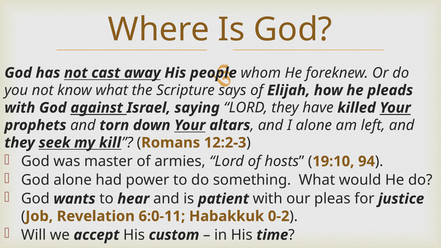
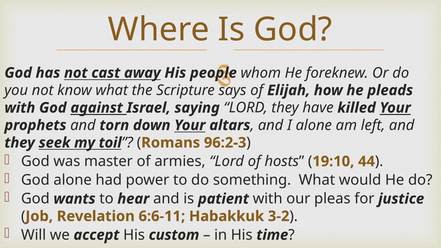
kill: kill -> toil (110, 143)
12:2-3: 12:2-3 -> 96:2-3 (225, 143)
94: 94 -> 44 (367, 161)
6:0-11: 6:0-11 -> 6:6-11 (162, 216)
0-2: 0-2 -> 3-2 (279, 216)
